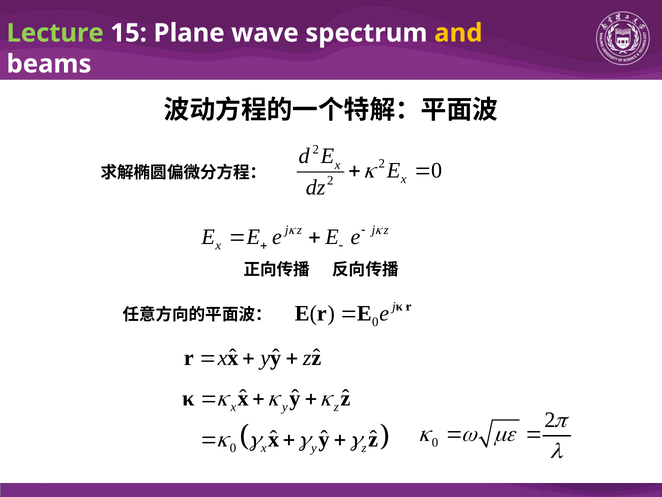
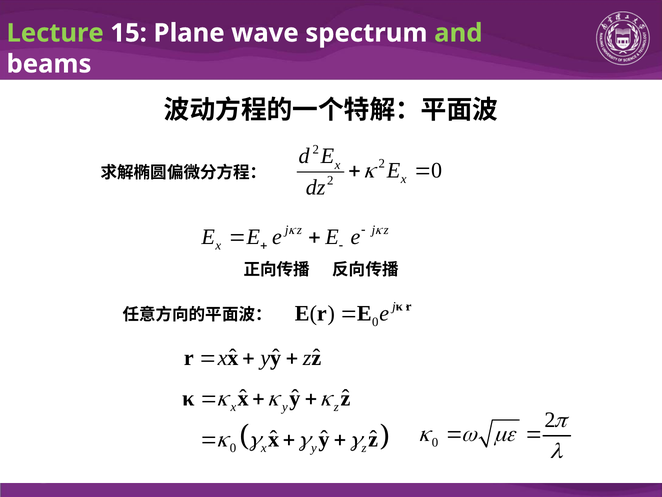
and colour: yellow -> light green (458, 33)
